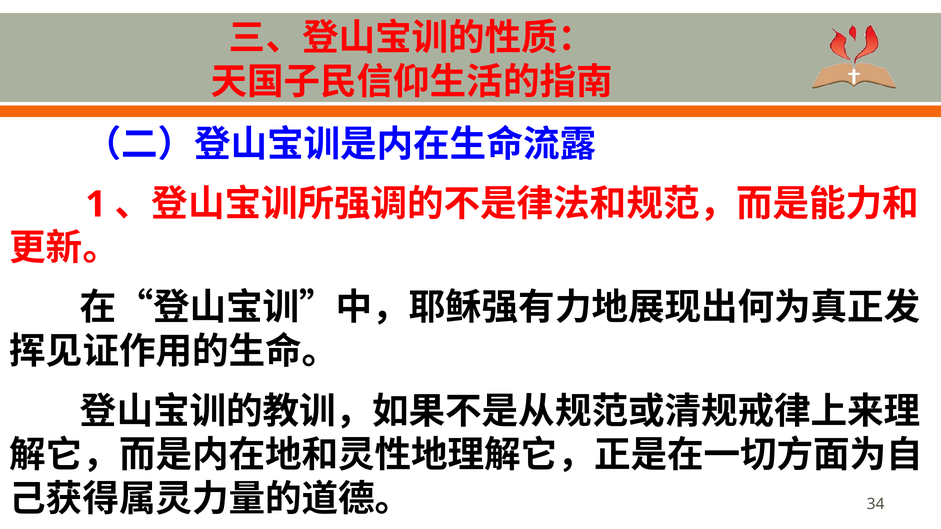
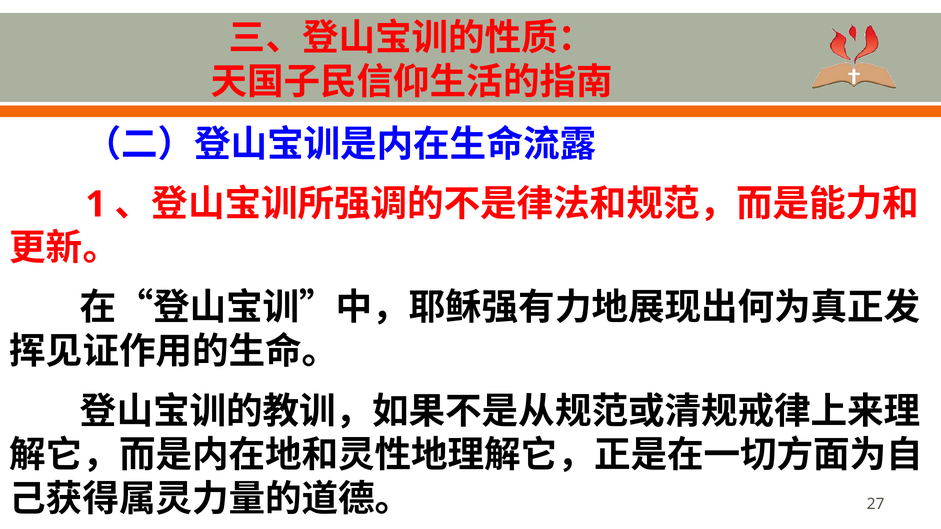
34: 34 -> 27 (876, 504)
